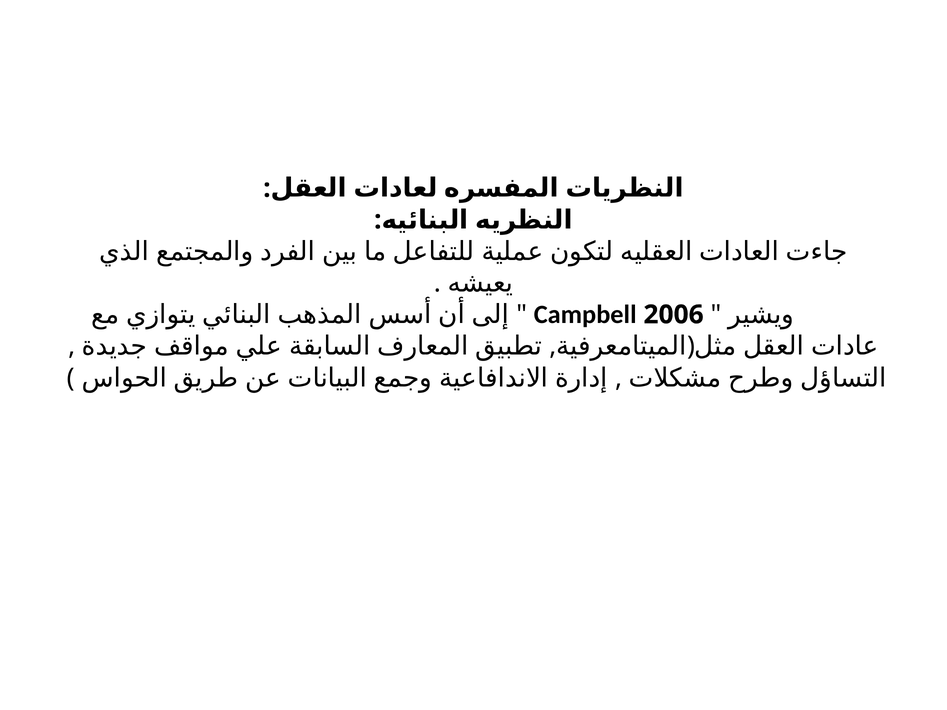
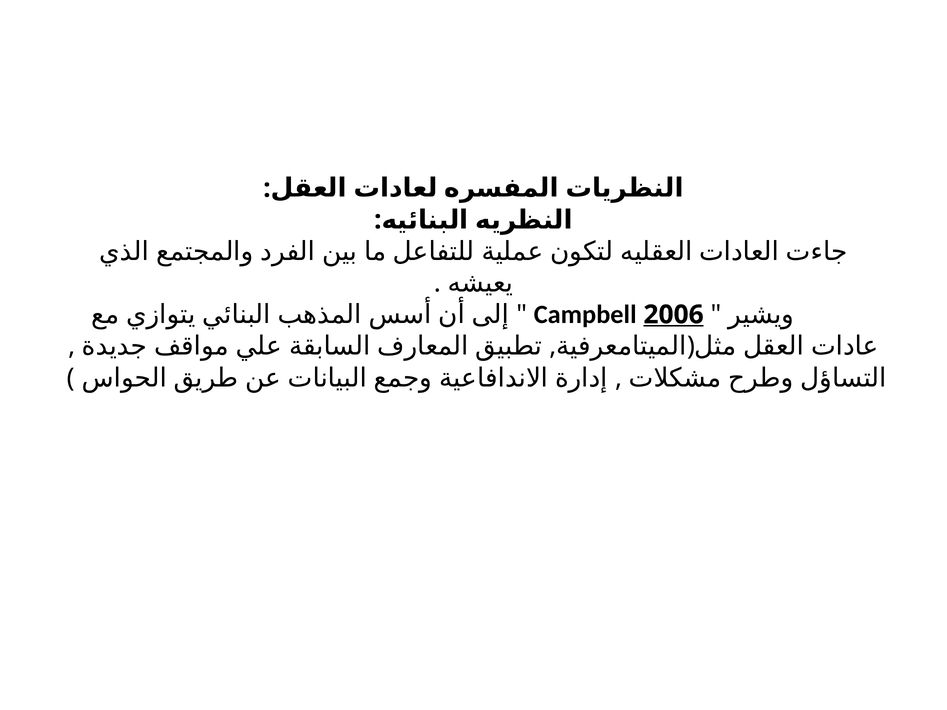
2006 underline: none -> present (674, 315)
